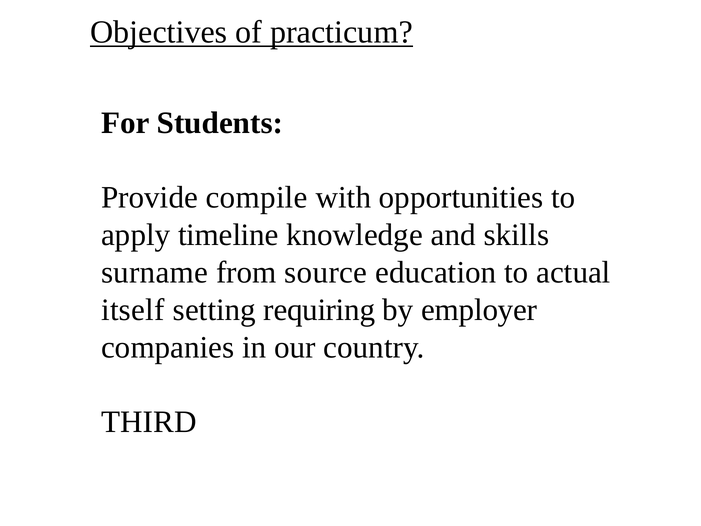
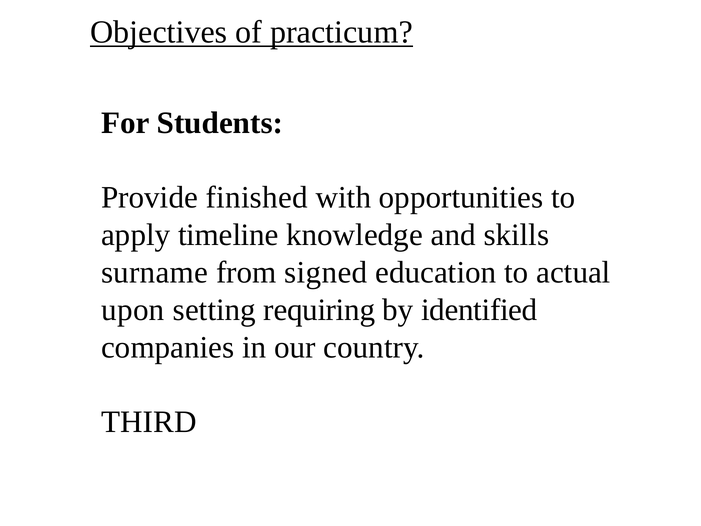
compile: compile -> finished (257, 198)
source: source -> signed (326, 272)
itself: itself -> upon (133, 310)
employer: employer -> identified (479, 310)
